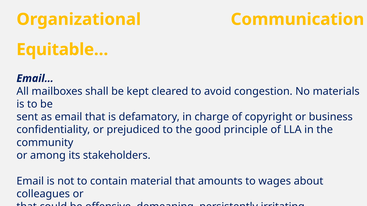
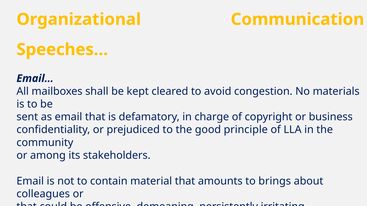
Equitable…: Equitable… -> Speeches… (62, 50)
wages: wages -> brings (275, 181)
